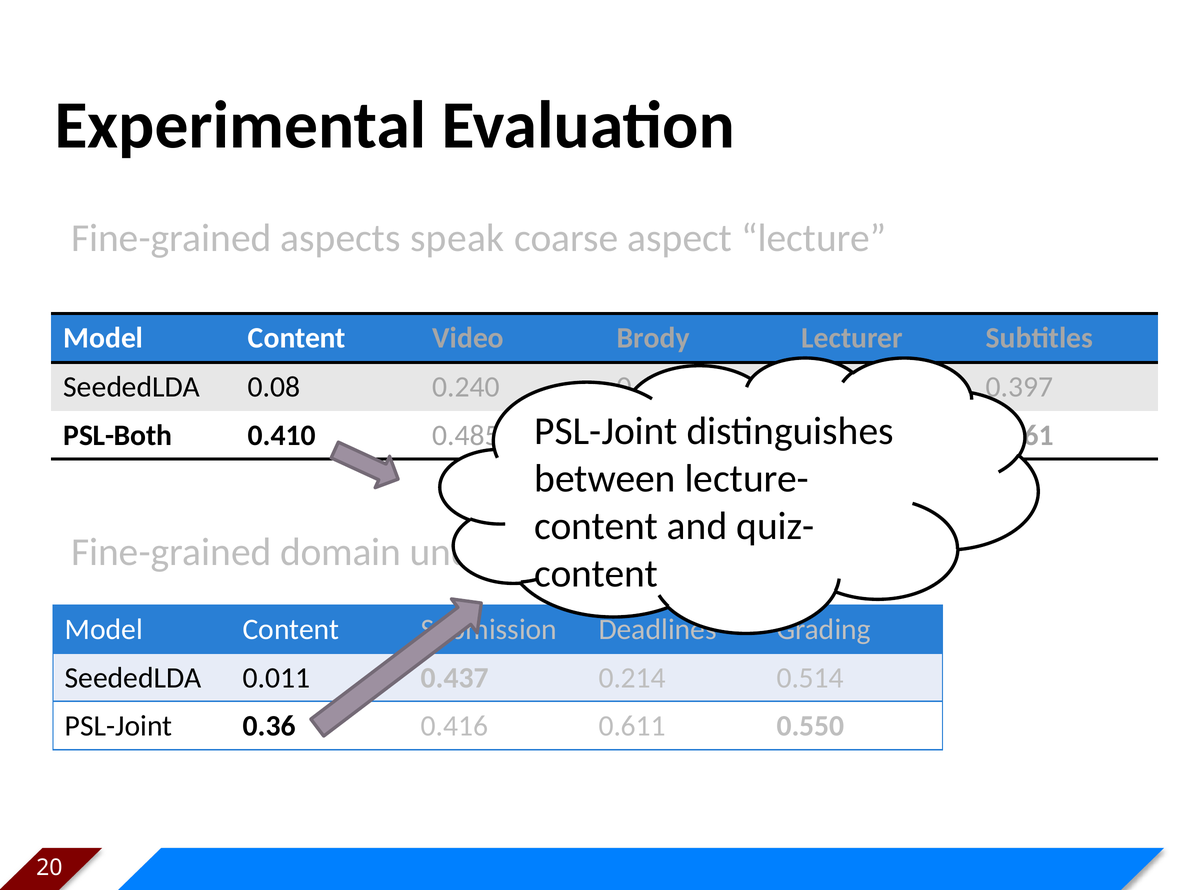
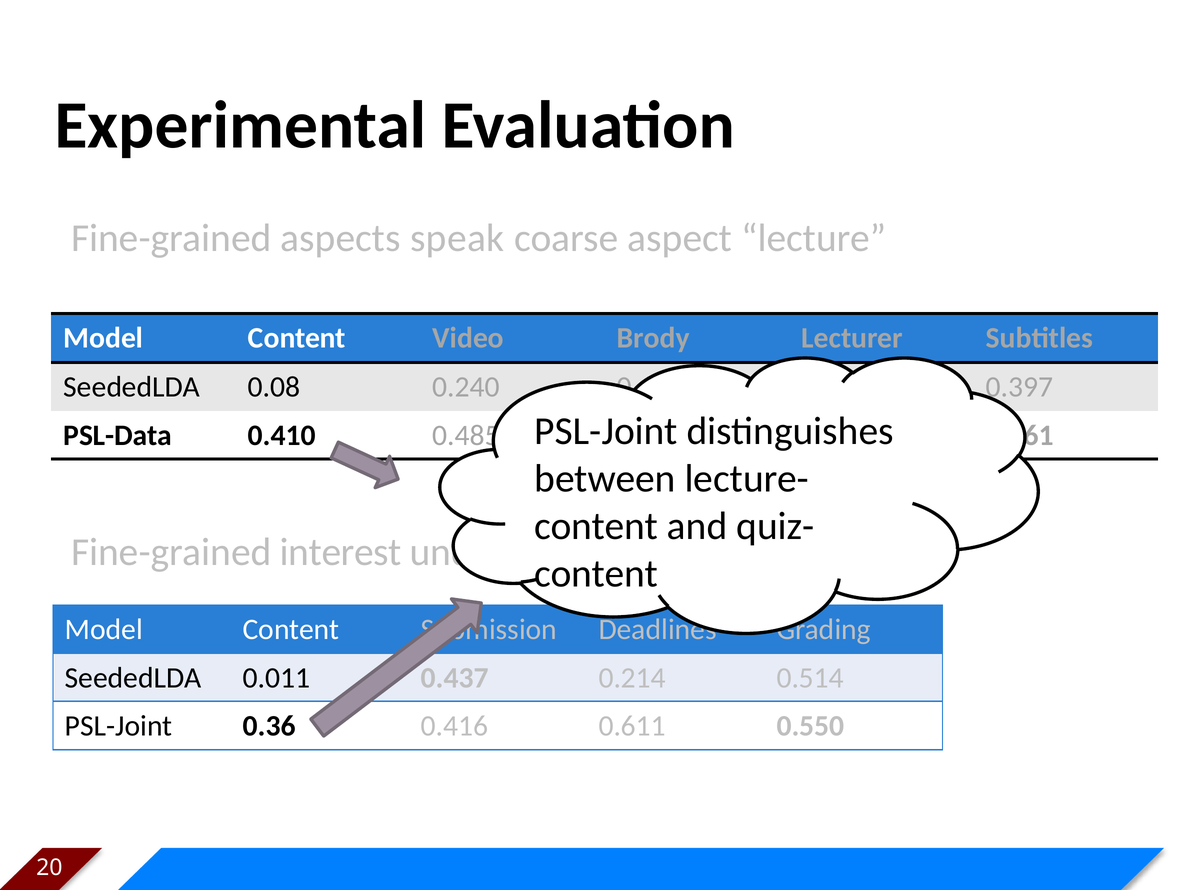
PSL-Both: PSL-Both -> PSL-Data (118, 435)
domain: domain -> interest (341, 552)
